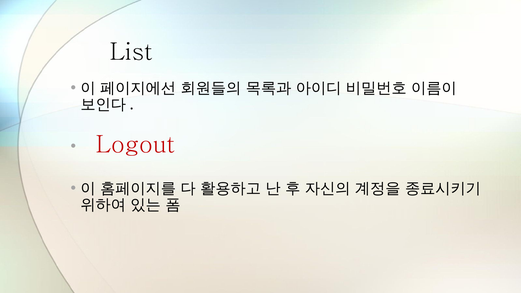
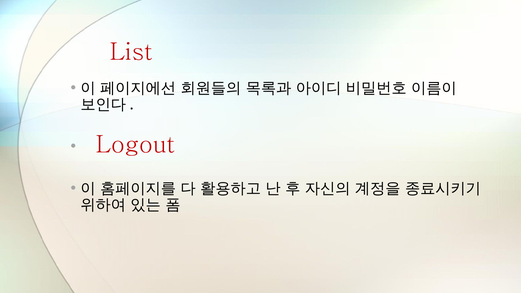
List colour: black -> red (131, 52)
